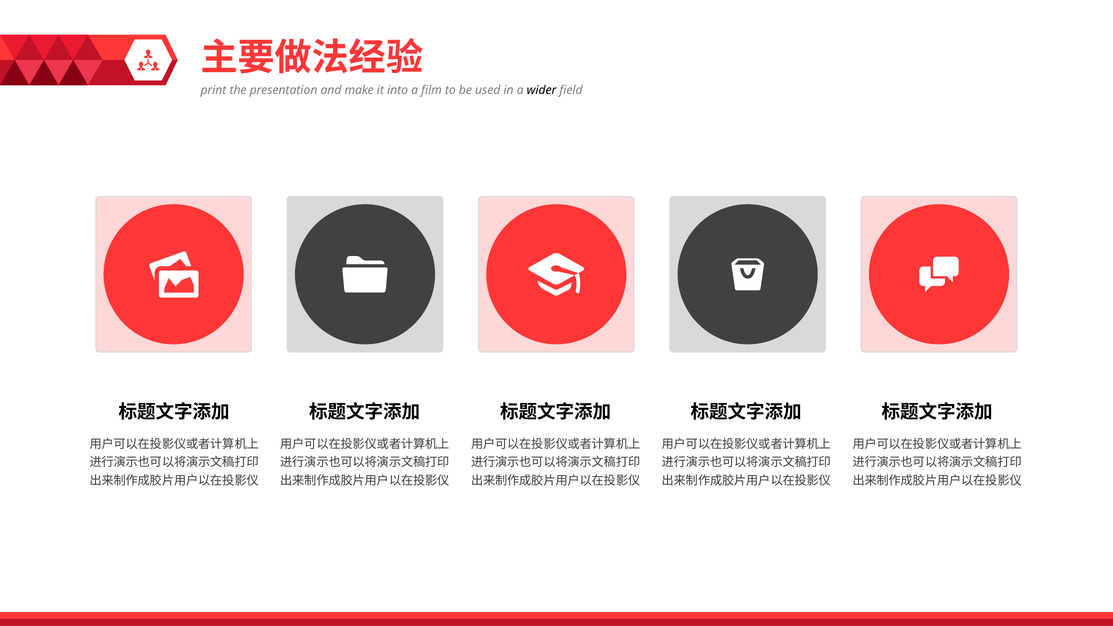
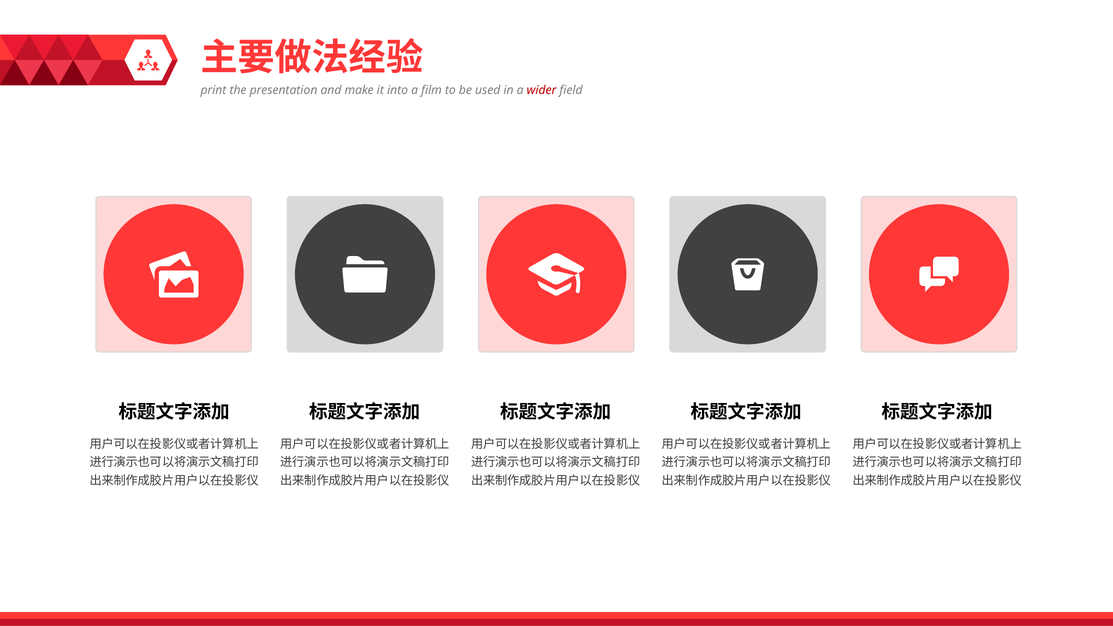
wider colour: black -> red (542, 90)
